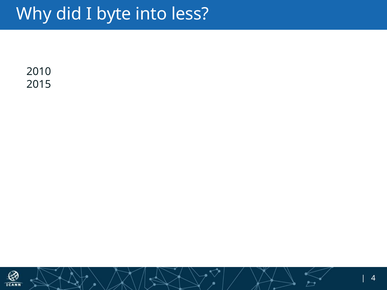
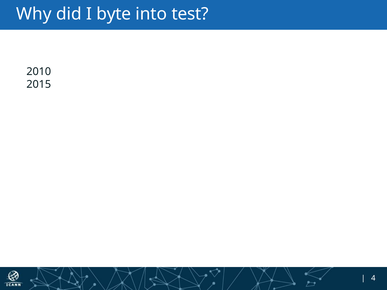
less: less -> test (190, 14)
